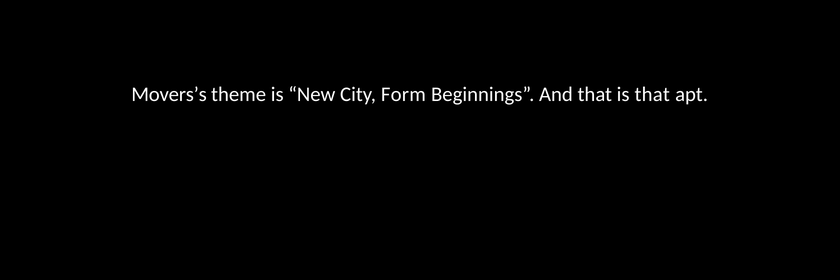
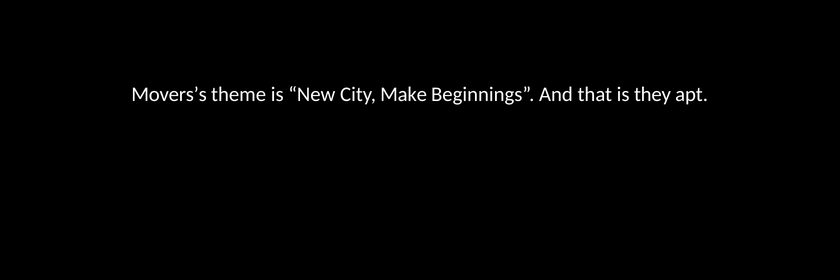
Form: Form -> Make (404, 94)
is that: that -> they (652, 94)
